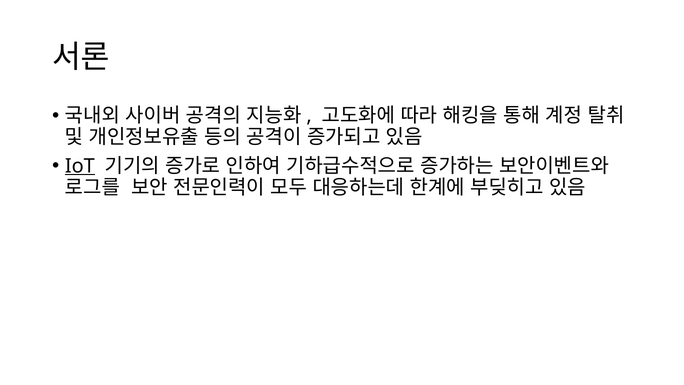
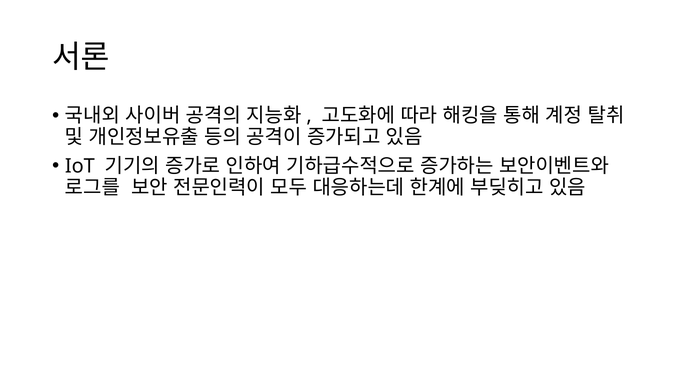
IoT underline: present -> none (80, 166)
